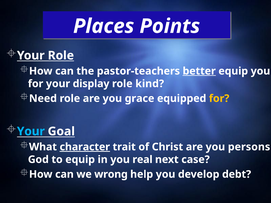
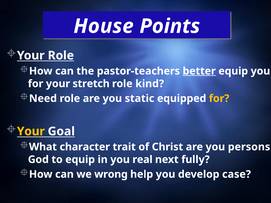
Places: Places -> House (104, 26)
display: display -> stretch (91, 84)
grace: grace -> static (140, 99)
Your colour: light blue -> yellow (31, 131)
character underline: present -> none (85, 147)
case: case -> fully (196, 160)
debt: debt -> case (237, 174)
